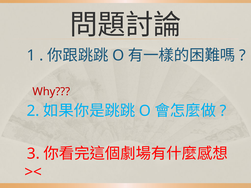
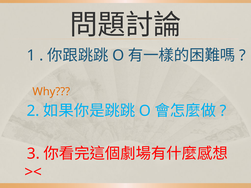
Why colour: red -> orange (51, 92)
